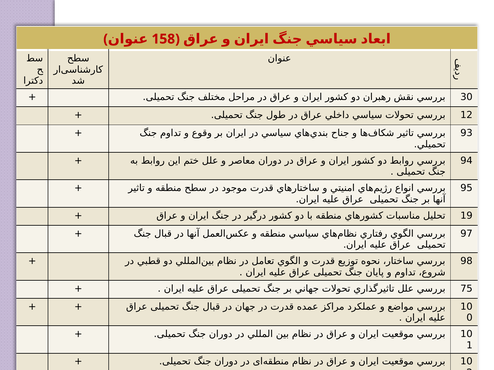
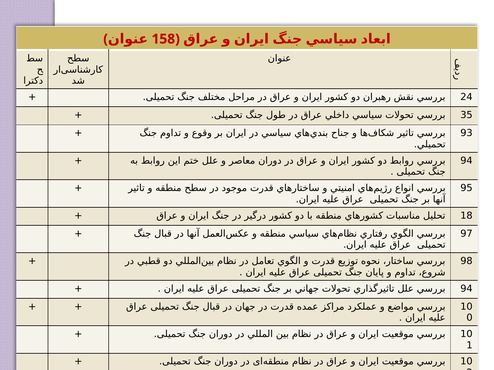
30: 30 -> 24 (466, 97)
12: 12 -> 35 (466, 115)
19: 19 -> 18 (466, 216)
75: 75 -> 94 (466, 289)
